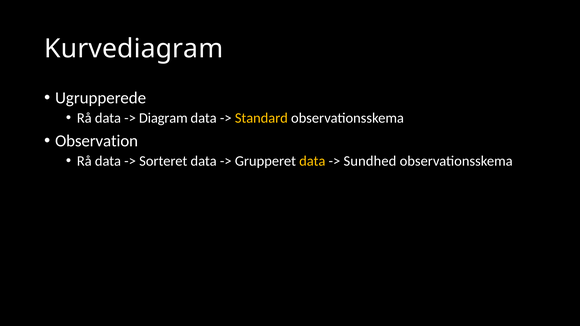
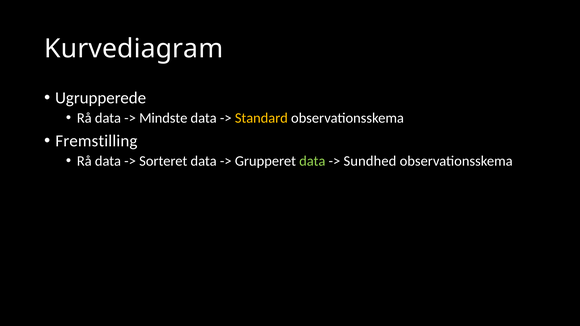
Diagram: Diagram -> Mindste (163, 118)
Observation: Observation -> Fremstilling (96, 141)
data colour: yellow -> light green (312, 161)
